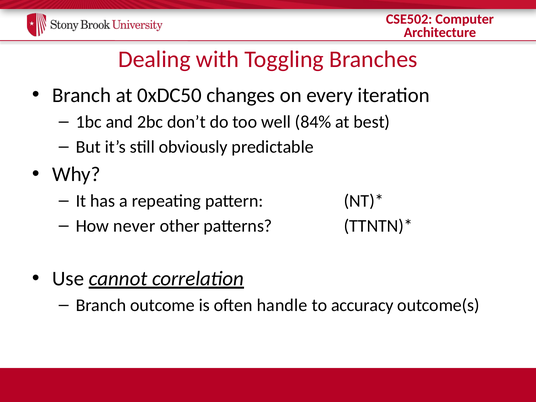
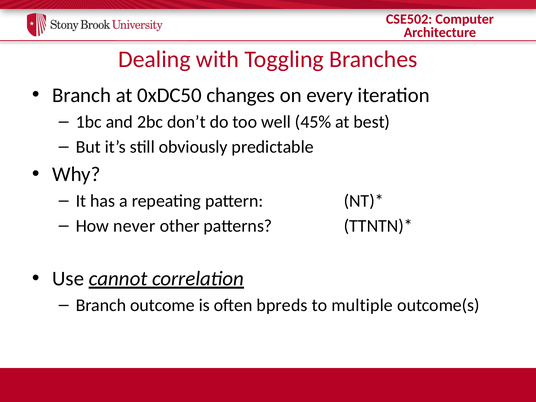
84%: 84% -> 45% (313, 122)
handle: handle -> bpreds (282, 305)
accuracy: accuracy -> multiple (362, 305)
